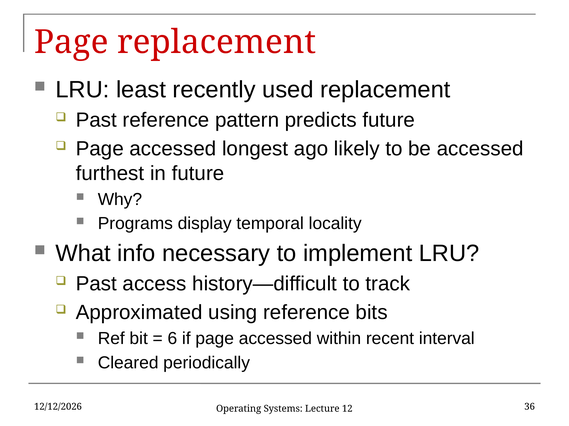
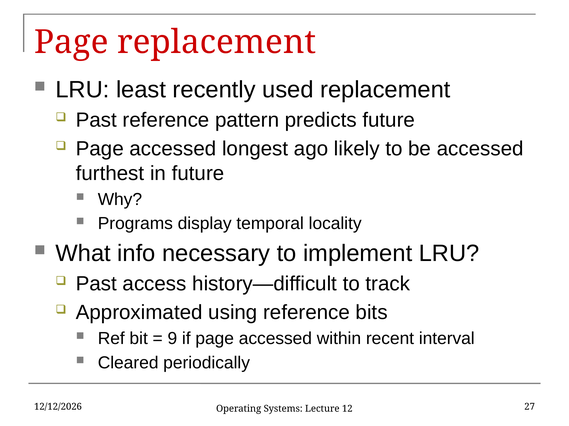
6: 6 -> 9 (172, 339)
36: 36 -> 27 (530, 408)
